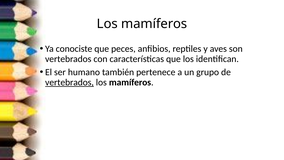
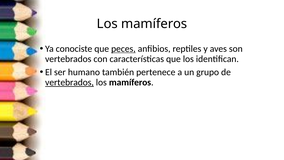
peces underline: none -> present (123, 49)
